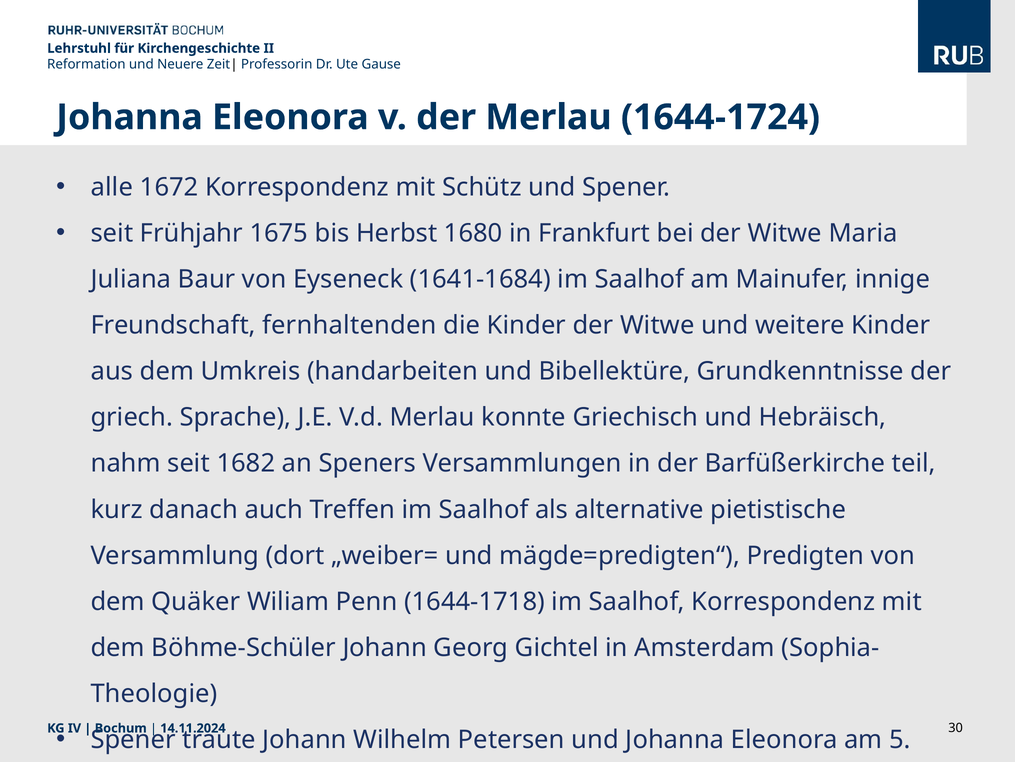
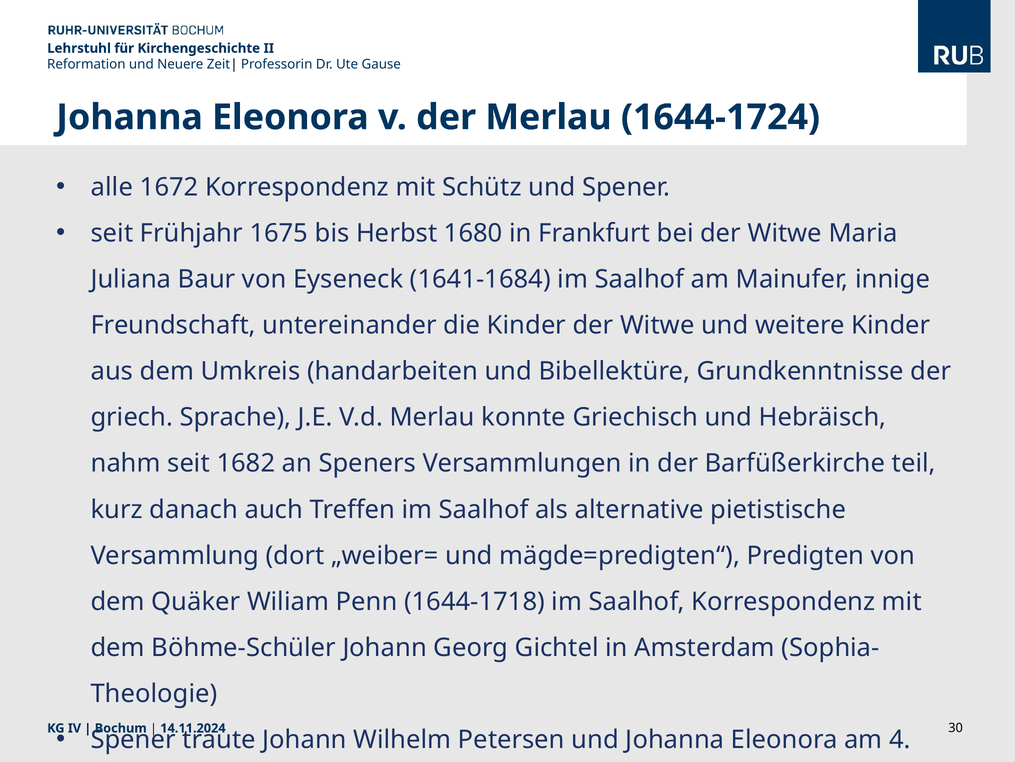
fernhaltenden: fernhaltenden -> untereinander (349, 325)
5: 5 -> 4 (900, 739)
